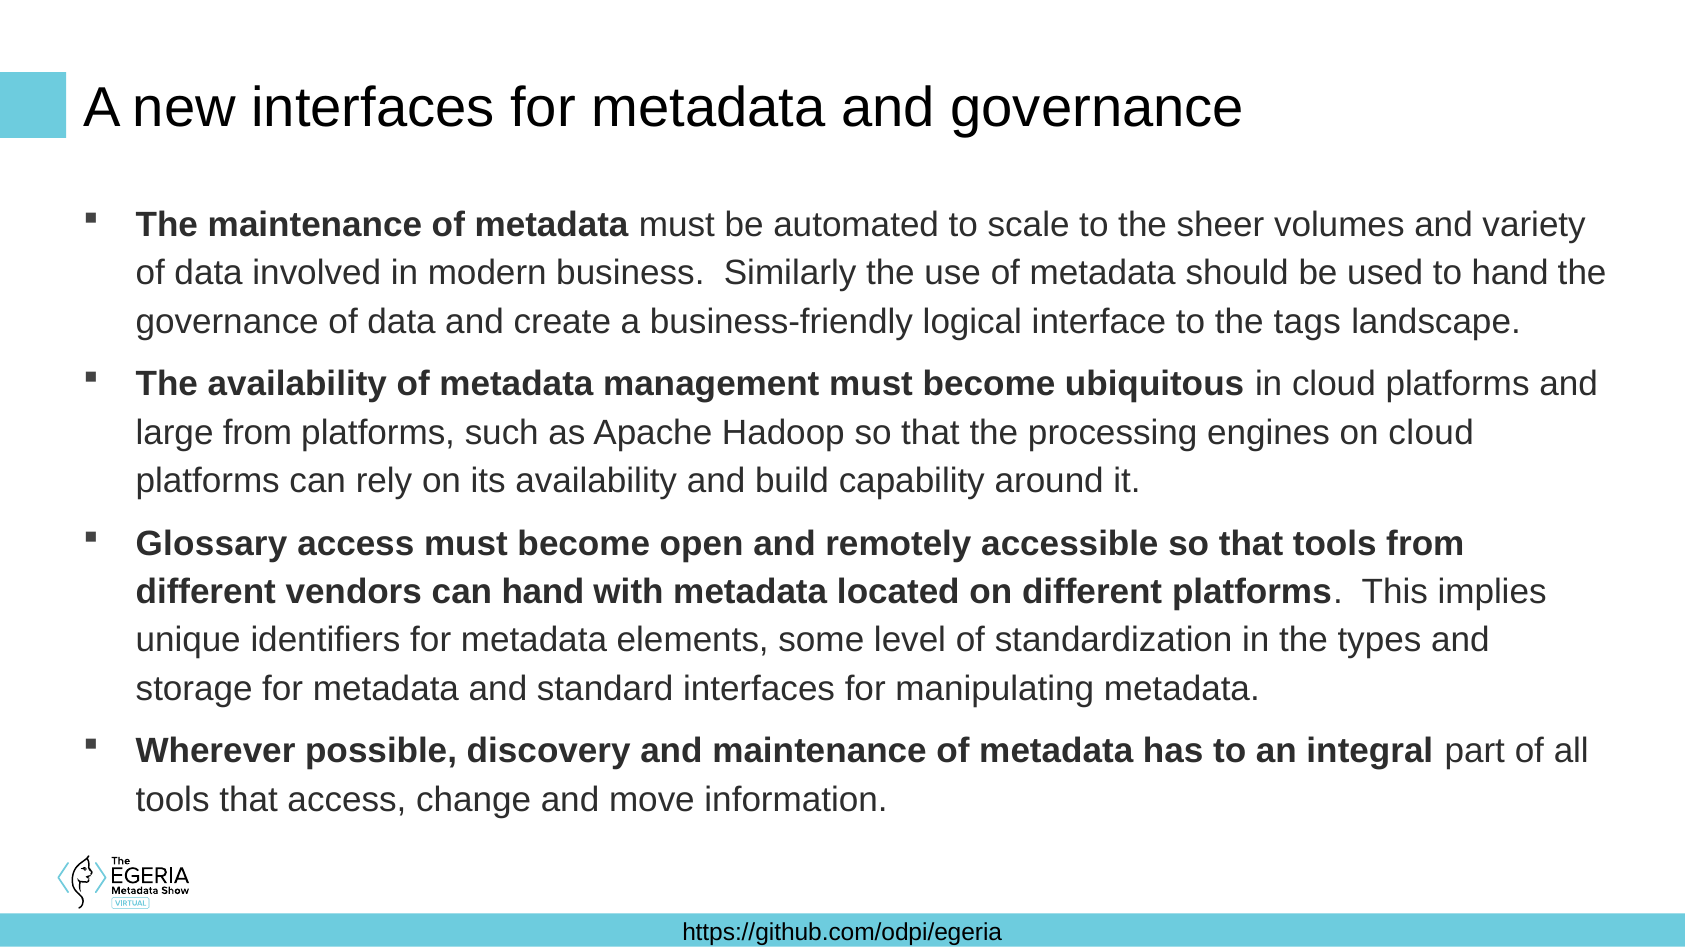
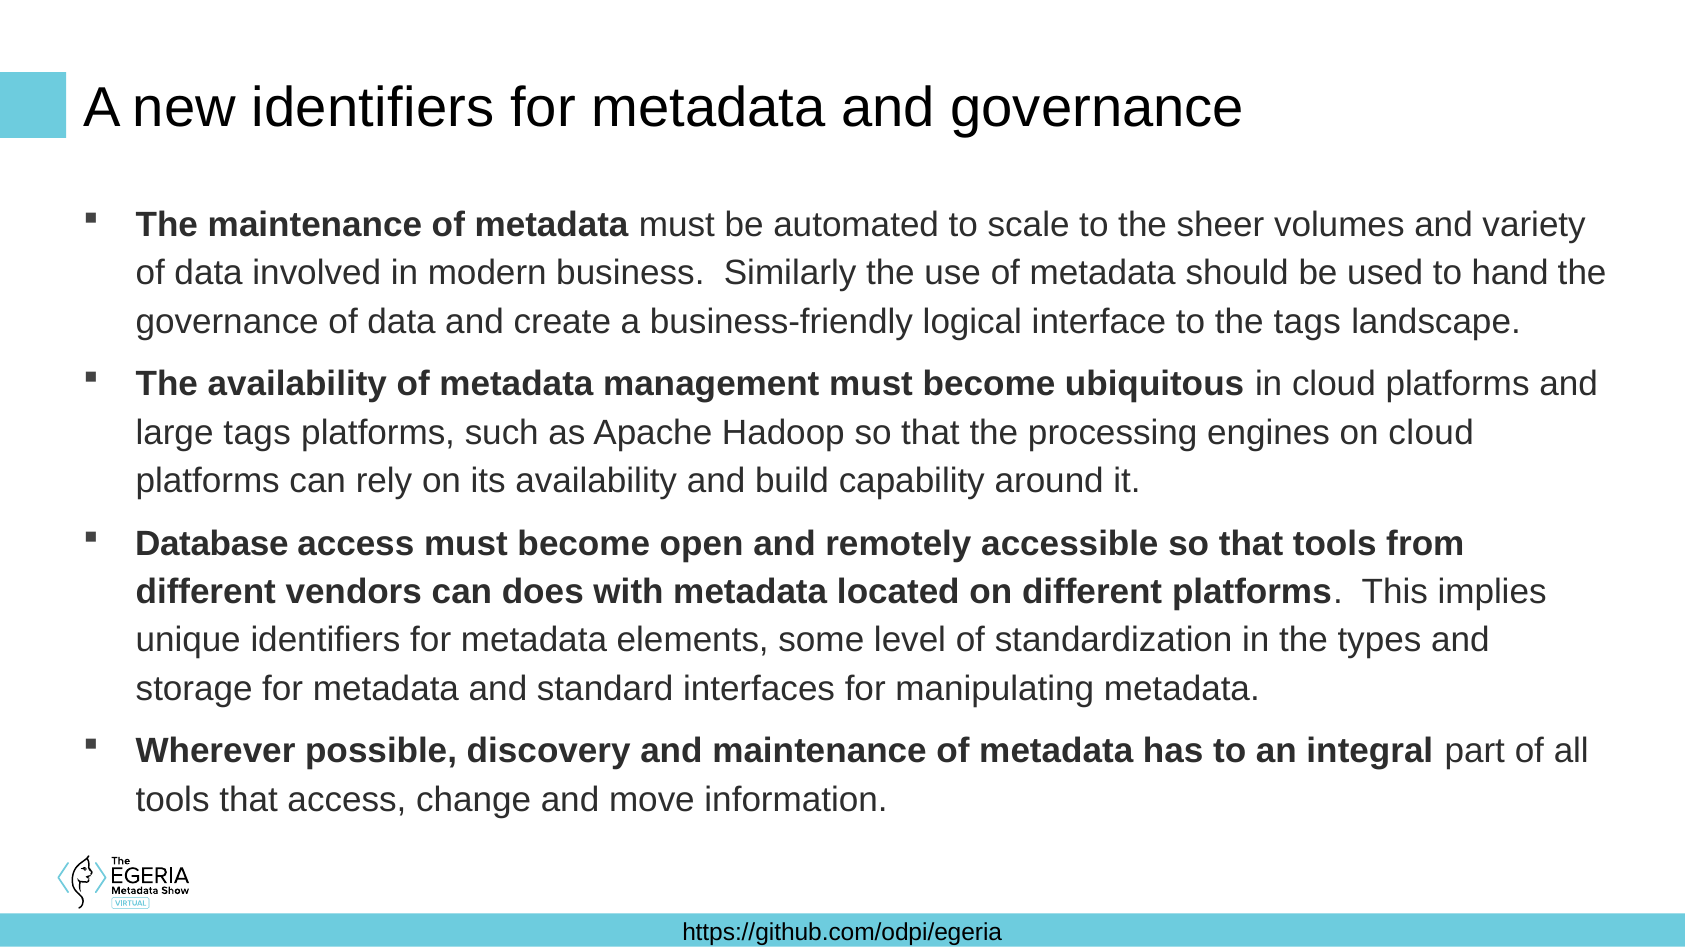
new interfaces: interfaces -> identifiers (373, 108)
large from: from -> tags (257, 432)
Glossary: Glossary -> Database (212, 543)
can hand: hand -> does (543, 592)
